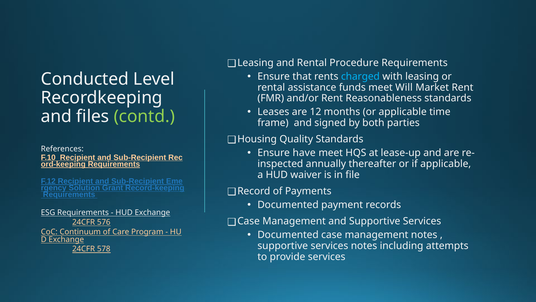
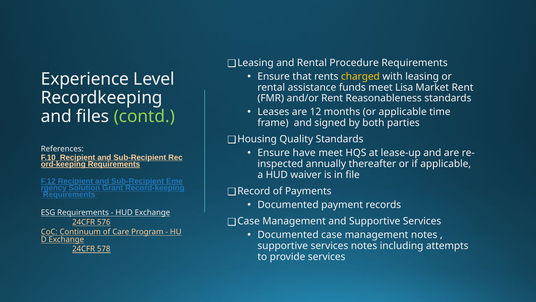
charged colour: light blue -> yellow (360, 76)
Conducted: Conducted -> Experience (85, 79)
Will: Will -> Lisa (404, 87)
